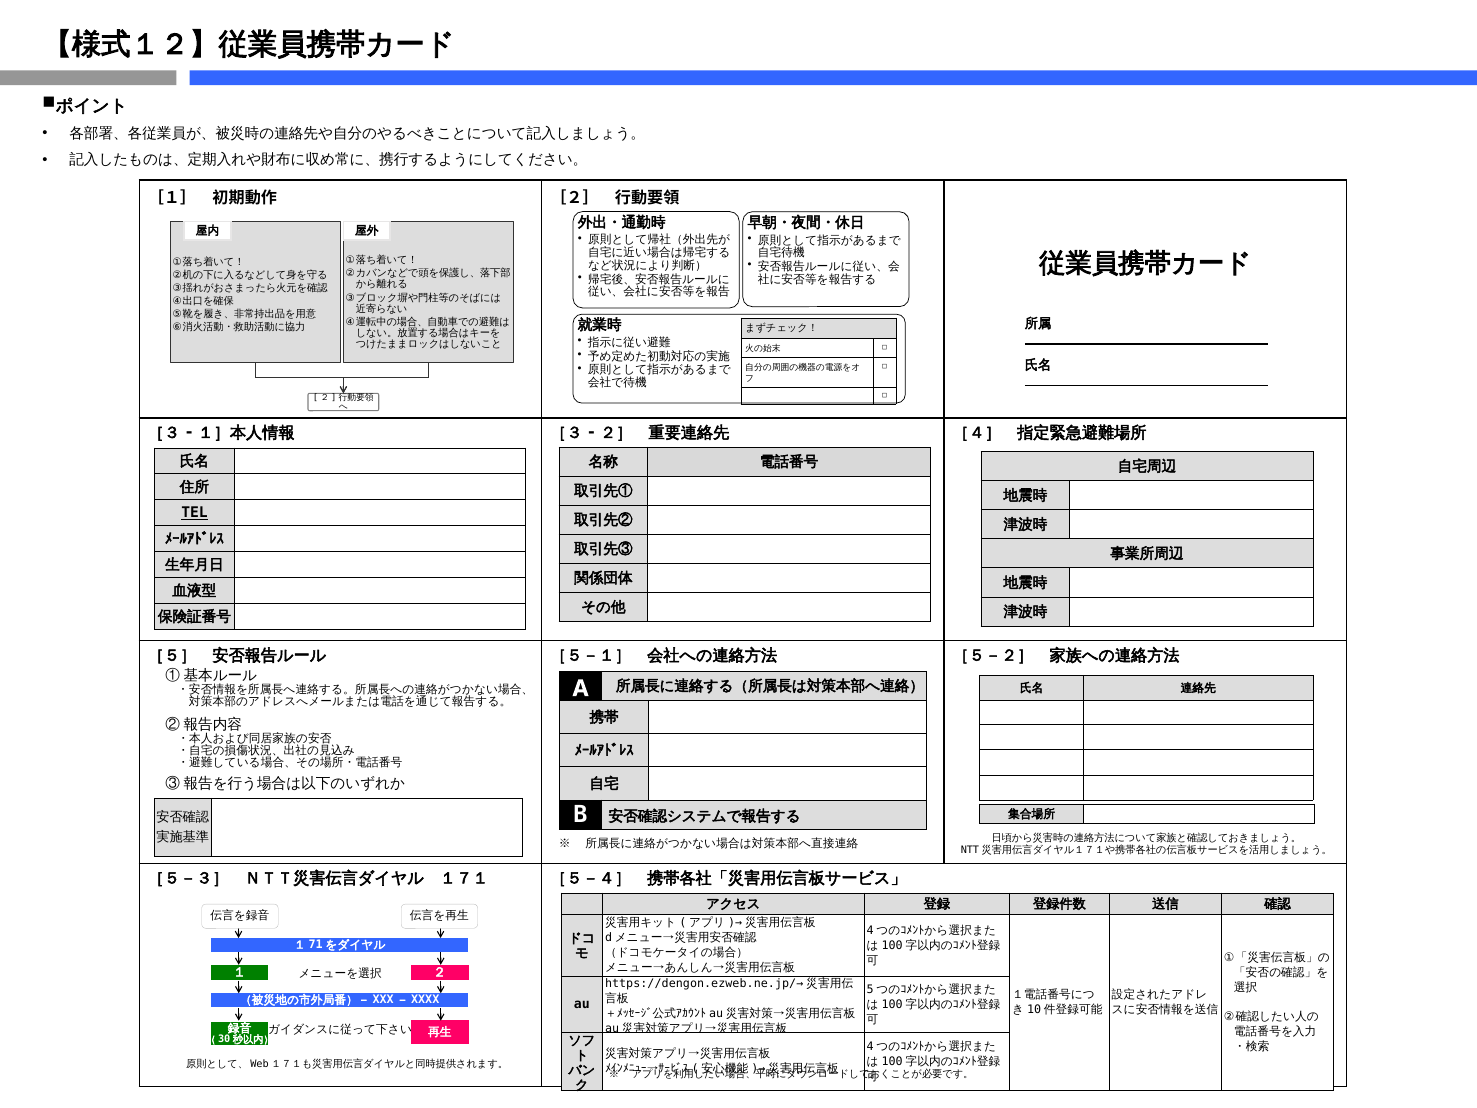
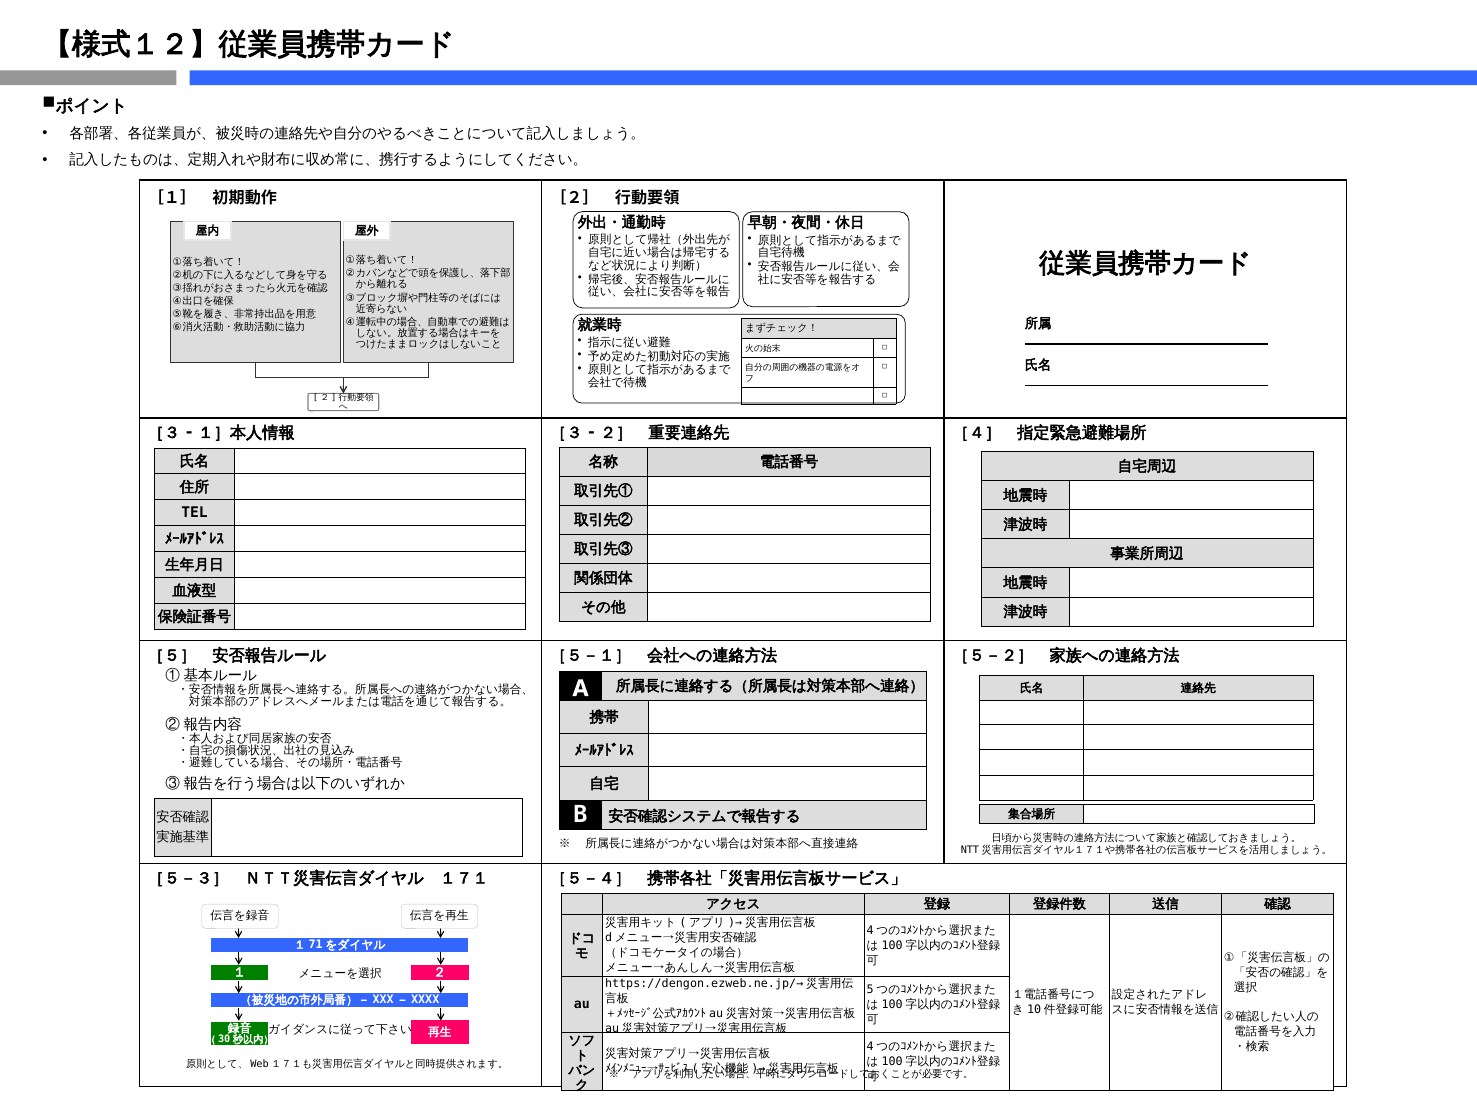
TEL underline: present -> none (194, 513)
